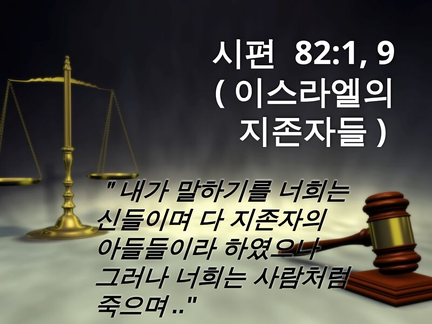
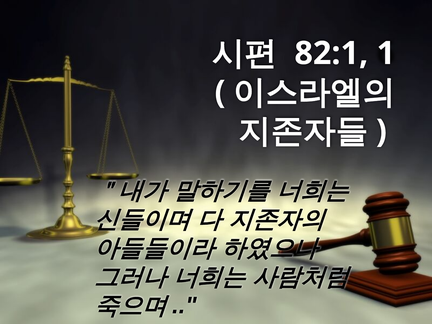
9: 9 -> 1 (386, 53)
